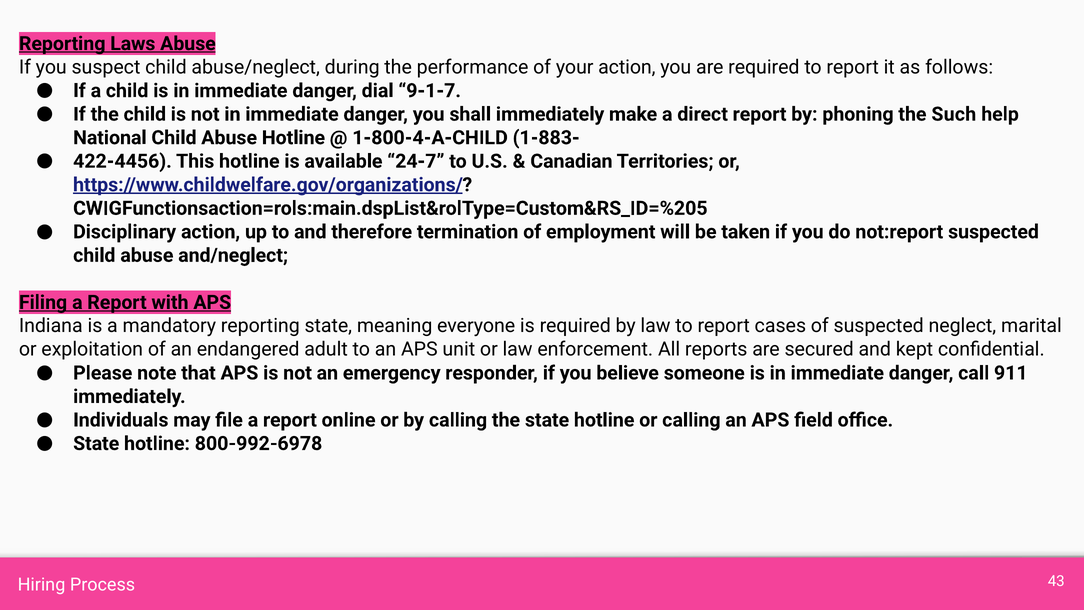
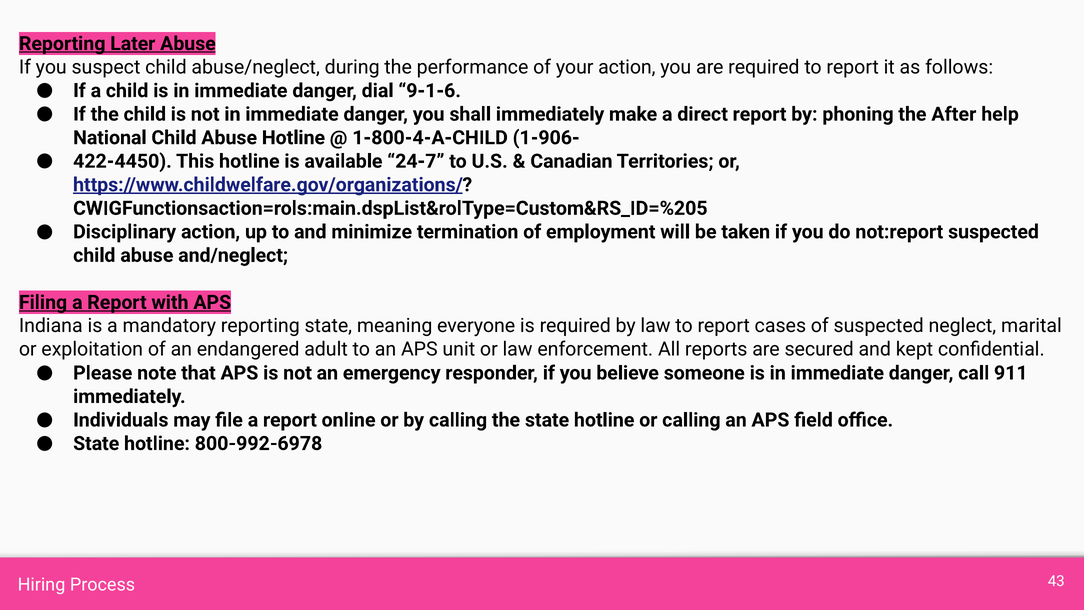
Laws: Laws -> Later (133, 44)
9-1-7: 9-1-7 -> 9-1-6 (430, 91)
Such: Such -> After (954, 114)
1-883-: 1-883- -> 1-906- (546, 138)
422-4456: 422-4456 -> 422-4450 (122, 161)
therefore: therefore -> minimize (372, 232)
